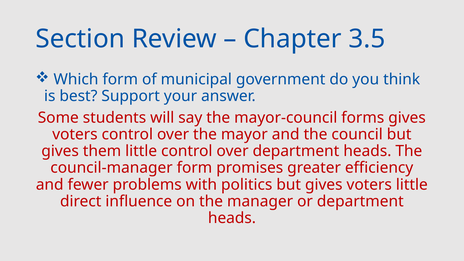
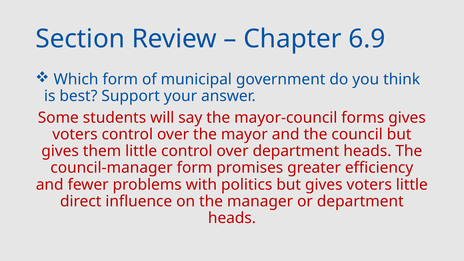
3.5: 3.5 -> 6.9 (367, 39)
